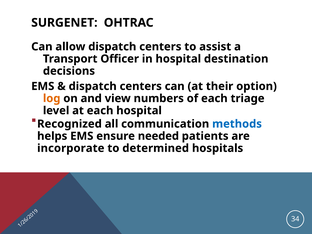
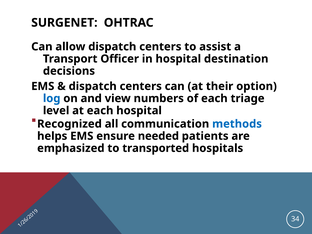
log colour: orange -> blue (52, 98)
incorporate: incorporate -> emphasized (71, 148)
determined: determined -> transported (156, 148)
